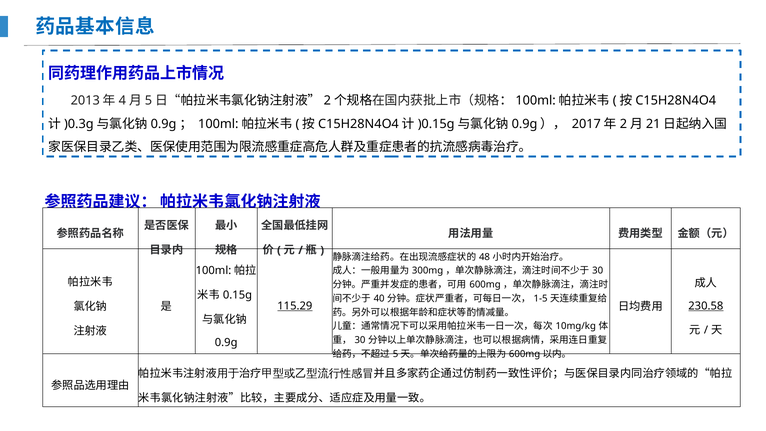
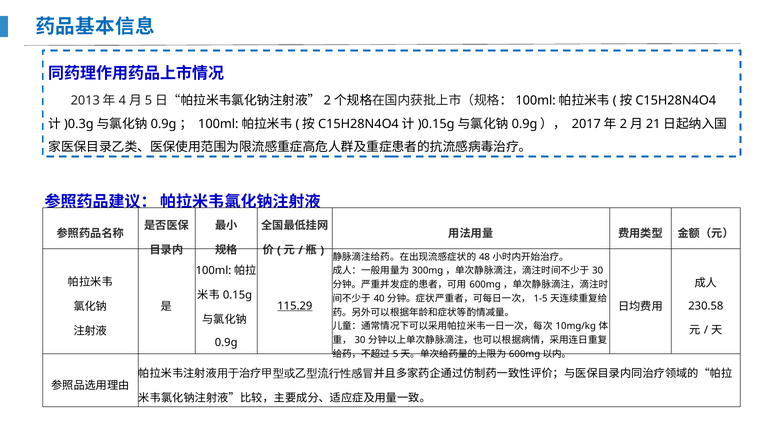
230.58 underline: present -> none (706, 306)
